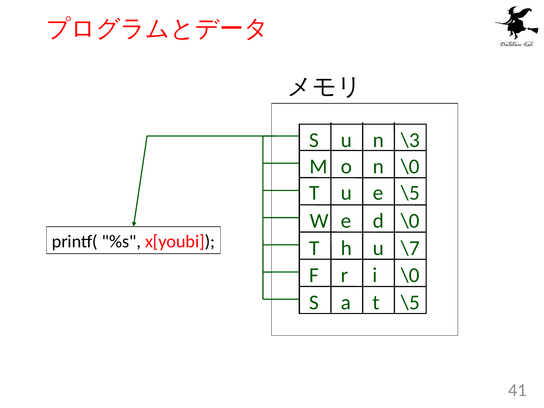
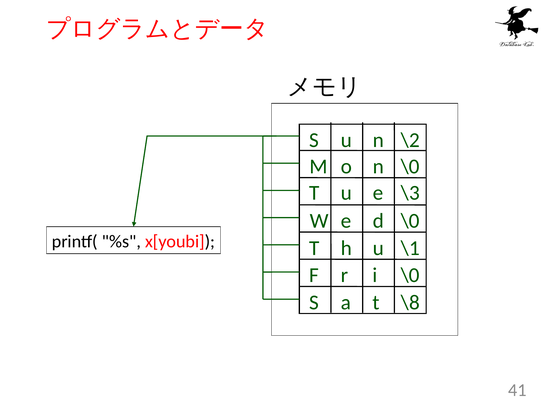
\3: \3 -> \2 (410, 140)
\5: \5 -> \3 (410, 193)
\7: \7 -> \1 (410, 248)
\5: \5 -> \8 (410, 302)
